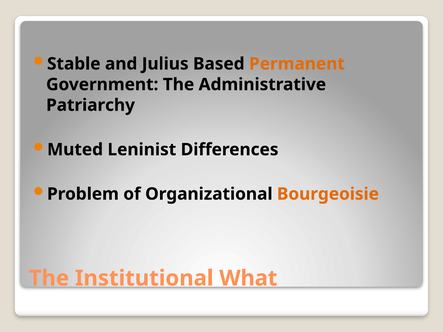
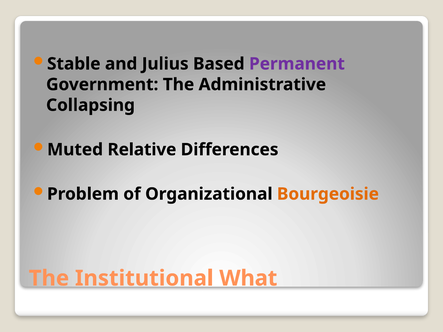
Permanent colour: orange -> purple (297, 64)
Patriarchy: Patriarchy -> Collapsing (90, 105)
Leninist: Leninist -> Relative (142, 150)
